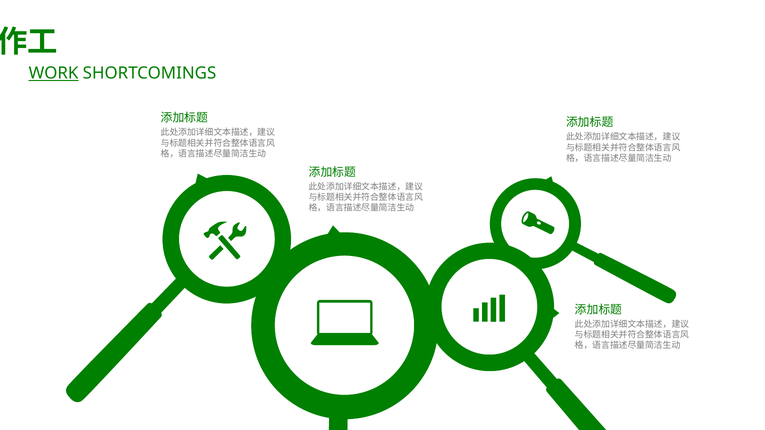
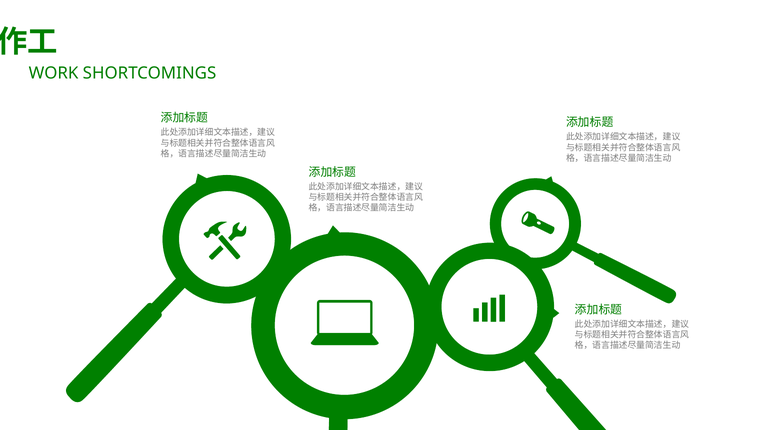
WORK underline: present -> none (54, 73)
